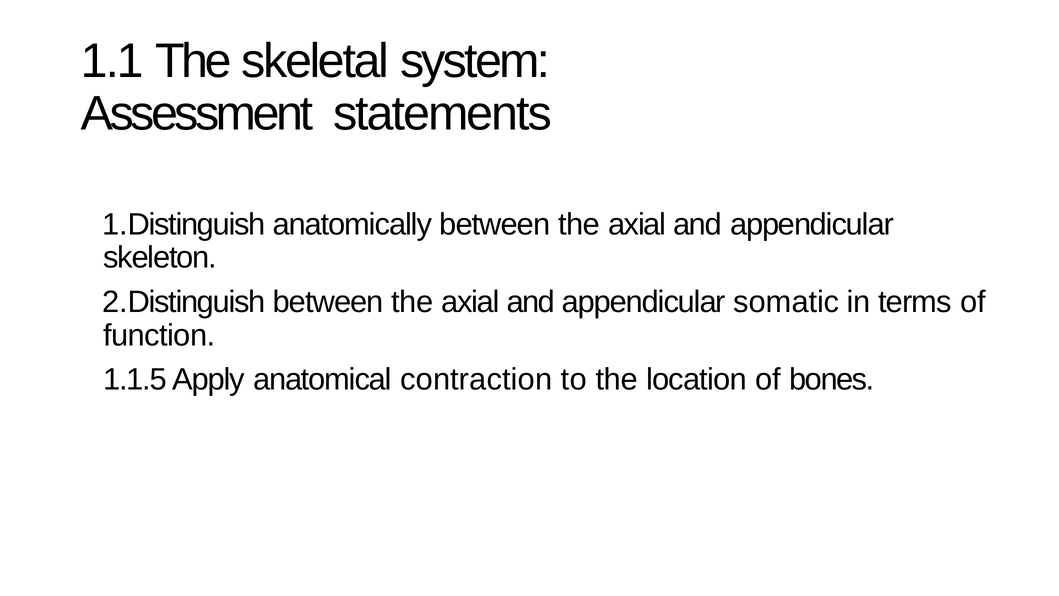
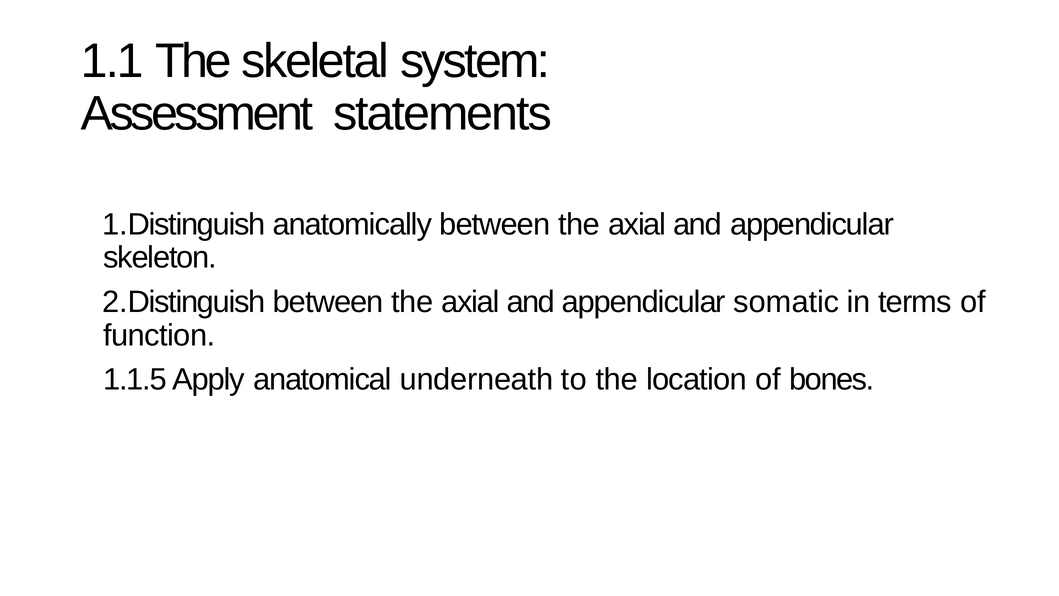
contraction: contraction -> underneath (476, 379)
